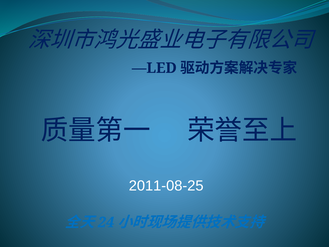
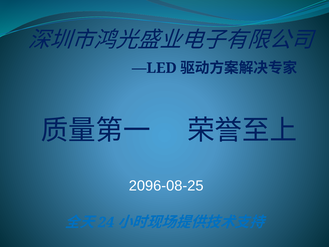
2011-08-25: 2011-08-25 -> 2096-08-25 (166, 186)
